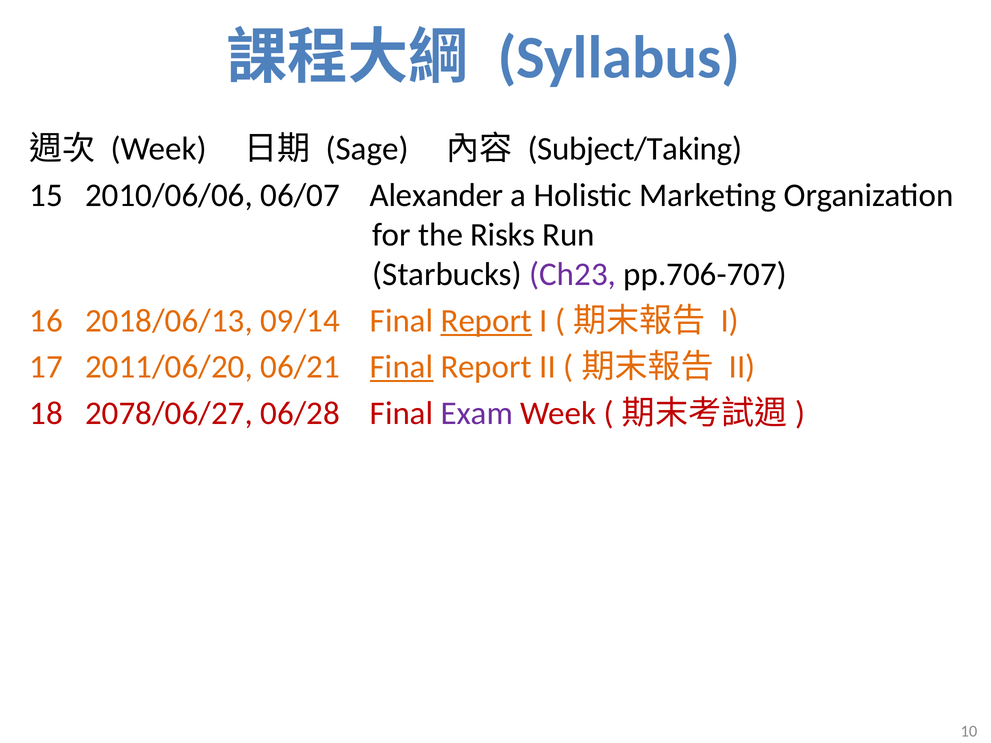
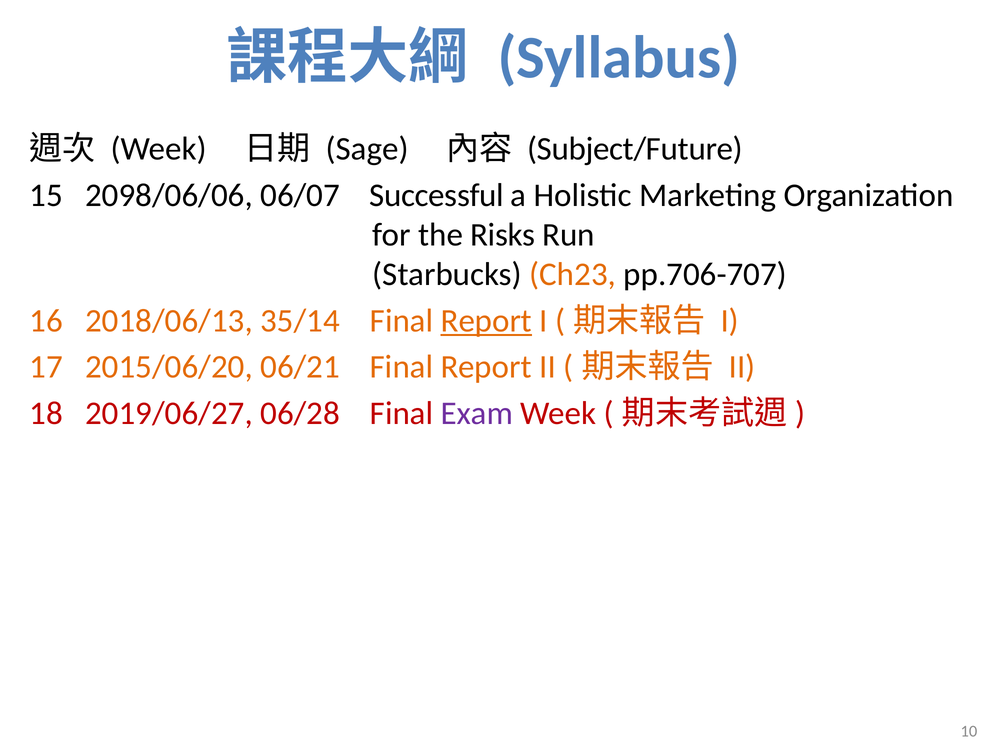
Subject/Taking: Subject/Taking -> Subject/Future (635, 149)
2010/06/06: 2010/06/06 -> 2098/06/06 (169, 195)
Alexander: Alexander -> Successful (437, 195)
Ch23 colour: purple -> orange (573, 275)
09/14: 09/14 -> 35/14 (300, 321)
2011/06/20: 2011/06/20 -> 2015/06/20 (169, 367)
Final underline: present -> none (402, 367)
2078/06/27: 2078/06/27 -> 2019/06/27 (169, 413)
